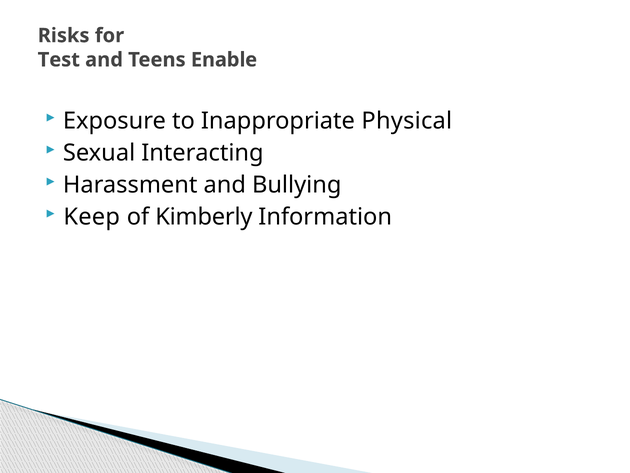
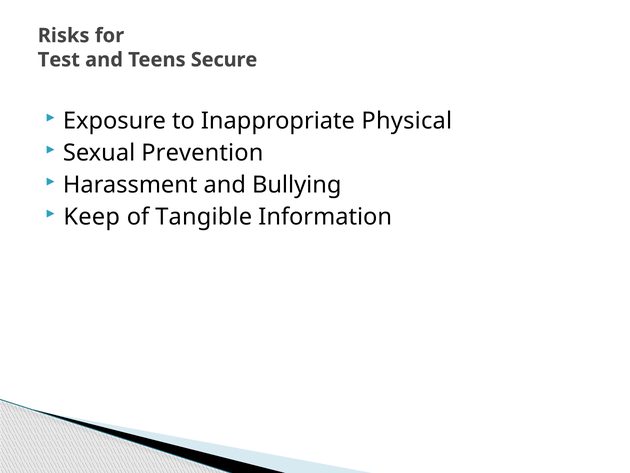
Enable: Enable -> Secure (224, 60)
Interacting: Interacting -> Prevention (202, 153)
Kimberly: Kimberly -> Tangible (204, 217)
